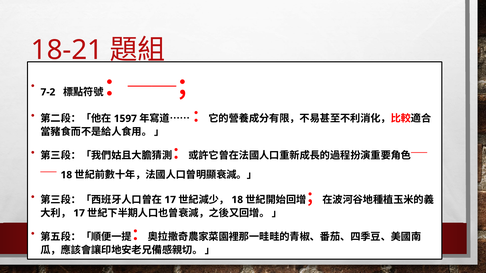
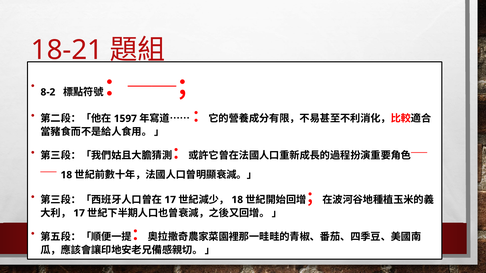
7-2: 7-2 -> 8-2 (48, 92)
